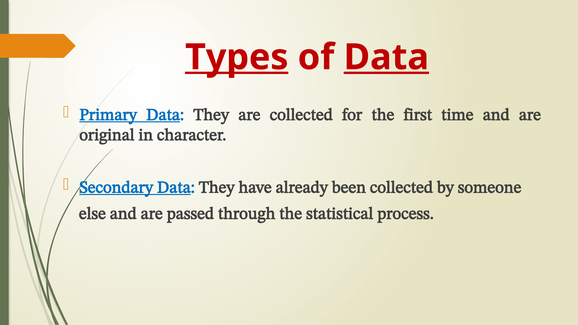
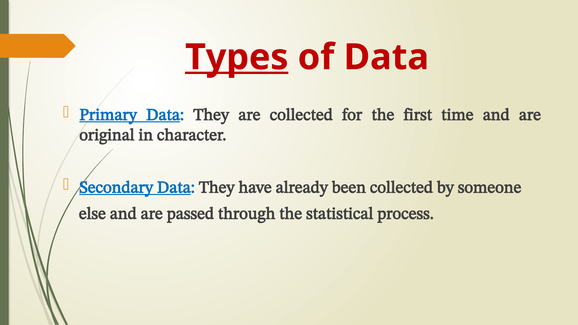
Data underline: present -> none (386, 57)
